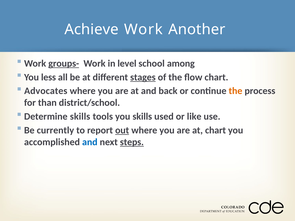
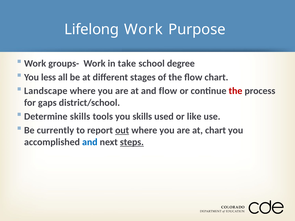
Achieve: Achieve -> Lifelong (92, 30)
Another: Another -> Purpose (197, 30)
groups- underline: present -> none (64, 64)
level: level -> take (127, 64)
among: among -> degree (181, 64)
stages underline: present -> none (143, 77)
Advocates: Advocates -> Landscape (46, 91)
and back: back -> flow (168, 91)
the colour: orange -> red (236, 91)
than: than -> gaps (47, 103)
